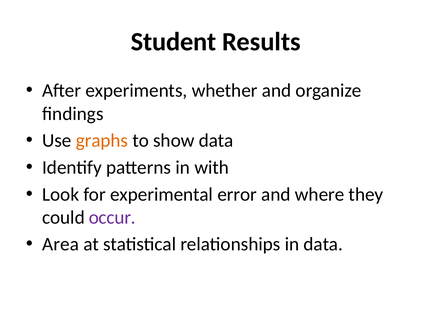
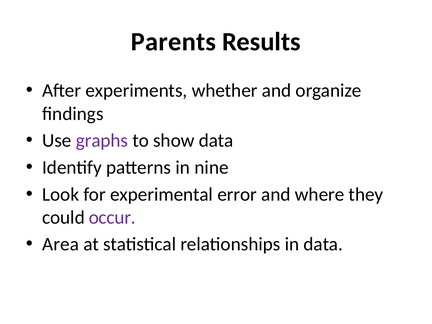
Student: Student -> Parents (173, 42)
graphs colour: orange -> purple (102, 141)
with: with -> nine (212, 167)
